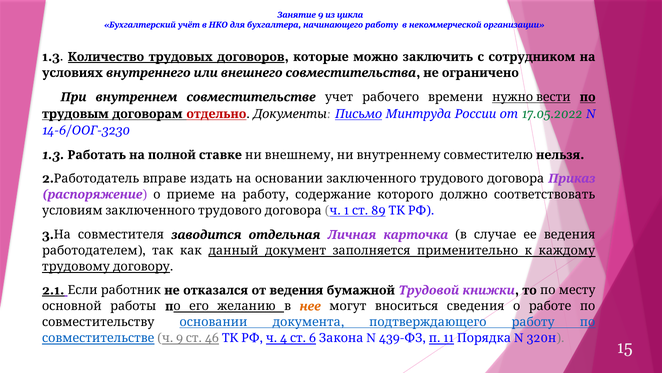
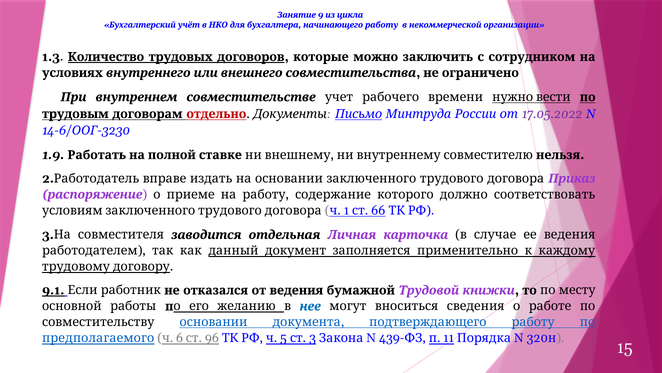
17.05.2022 colour: green -> purple (552, 114)
1.3: 1.3 -> 1.9 (53, 155)
89: 89 -> 66 (378, 210)
2.1: 2.1 -> 9.1 (53, 290)
нее colour: orange -> blue (310, 306)
совместительстве: совместительстве -> предполагаемого (98, 338)
9: 9 -> 6 (180, 338)
46: 46 -> 96 (212, 338)
4: 4 -> 5 (283, 338)
6: 6 -> 3 (313, 338)
